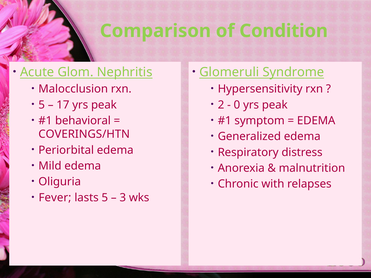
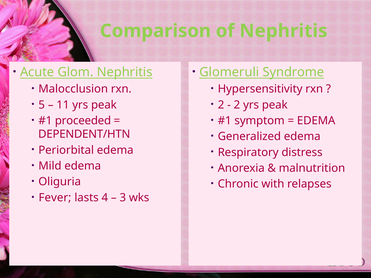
of Condition: Condition -> Nephritis (283, 31)
17: 17 -> 11 (63, 105)
0: 0 -> 2 (237, 105)
behavioral: behavioral -> proceeded (83, 121)
COVERINGS/HTN: COVERINGS/HTN -> DEPENDENT/HTN (84, 134)
lasts 5: 5 -> 4 (105, 198)
